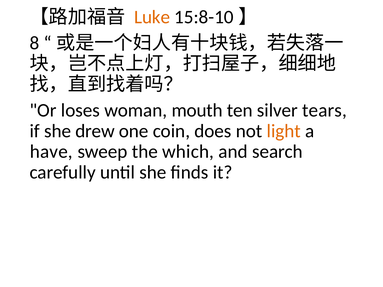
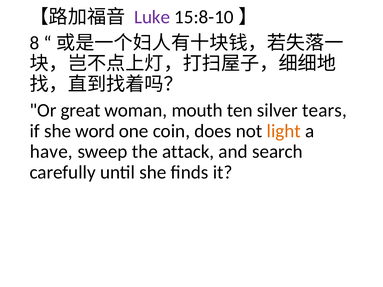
Luke colour: orange -> purple (152, 17)
loses: loses -> great (81, 110)
drew: drew -> word (95, 131)
which: which -> attack (188, 152)
